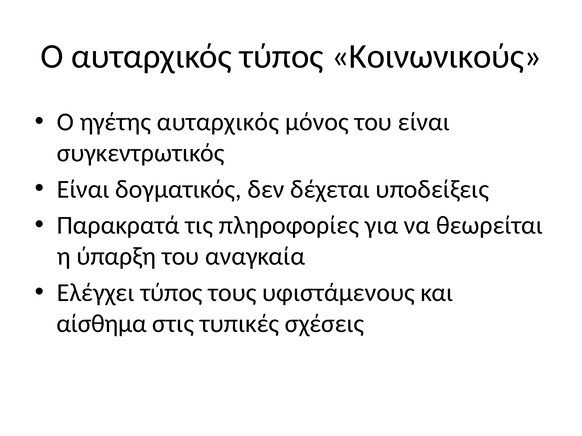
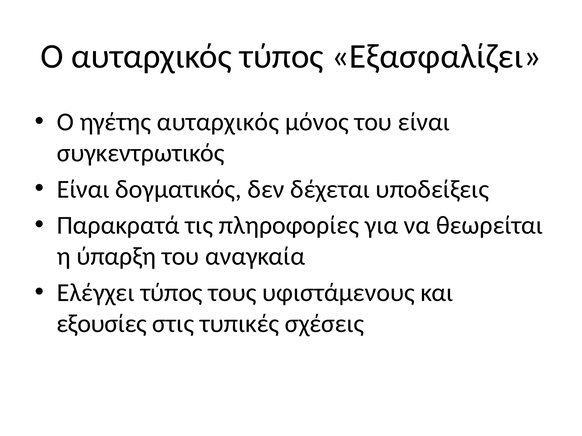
Κοινωνικούς: Κοινωνικούς -> Εξασφαλίζει (436, 56)
αίσθημα: αίσθημα -> εξουσίες (102, 324)
